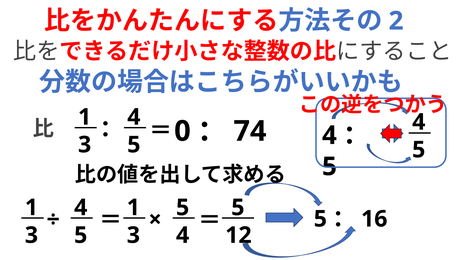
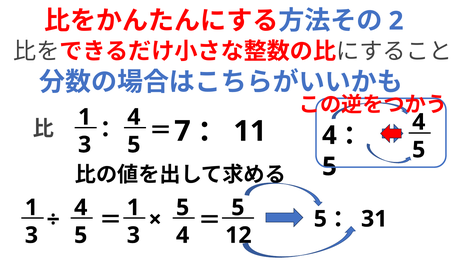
0: 0 -> 7 (182, 131)
74: 74 -> 11 (250, 131)
16: 16 -> 31 (374, 219)
